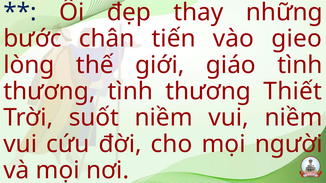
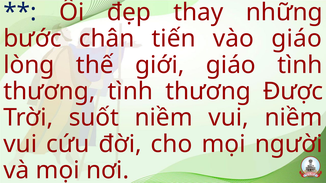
vào gieo: gieo -> giáo (297, 39)
Thiết: Thiết -> Được (293, 92)
